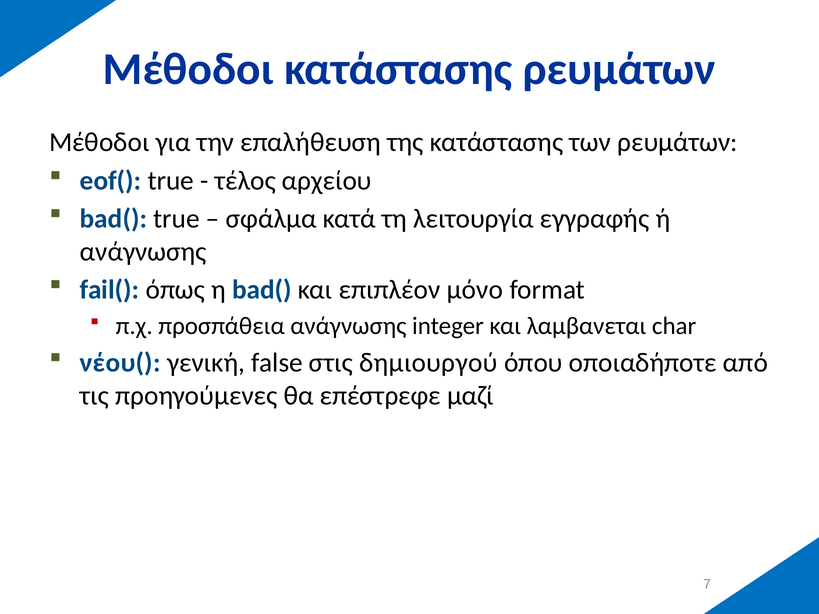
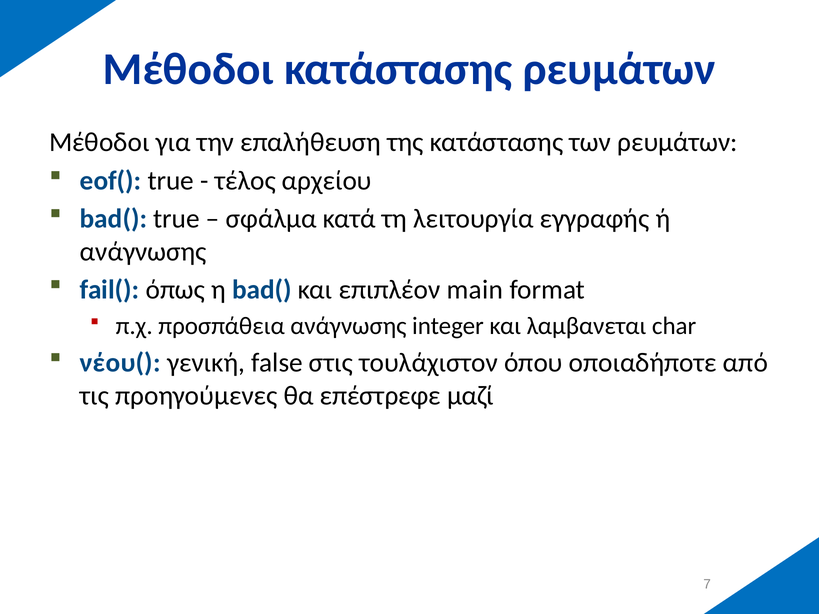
μόνο: μόνο -> main (475, 290)
δημιουργού: δημιουργού -> τουλάχιστον (429, 363)
